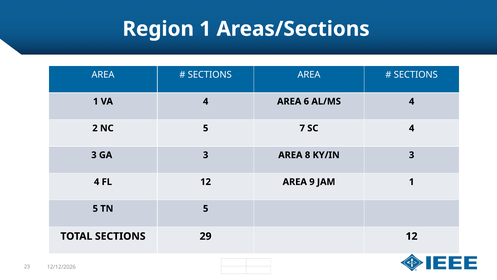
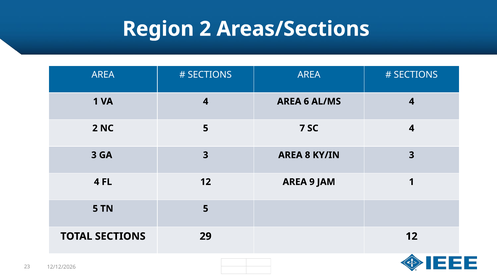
Region 1: 1 -> 2 (205, 29)
